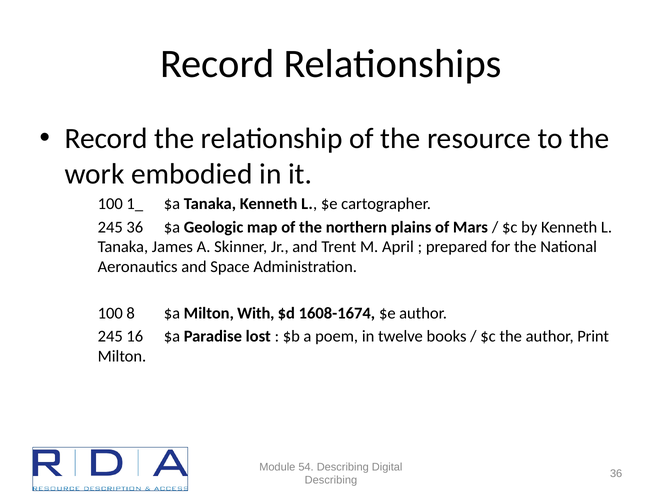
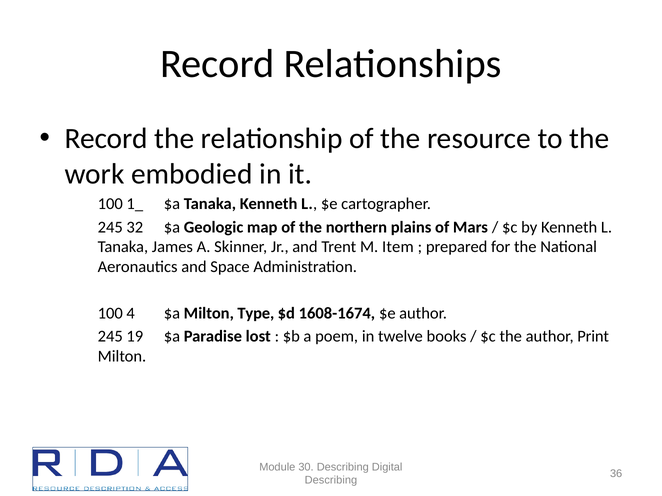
245 36: 36 -> 32 (135, 227)
April: April -> Item (398, 247)
8: 8 -> 4 (131, 313)
With: With -> Type (256, 313)
16: 16 -> 19 (135, 337)
54: 54 -> 30 (306, 468)
